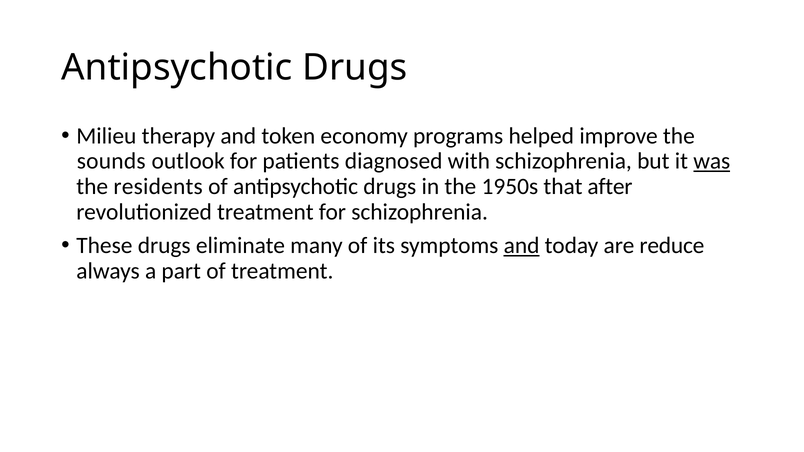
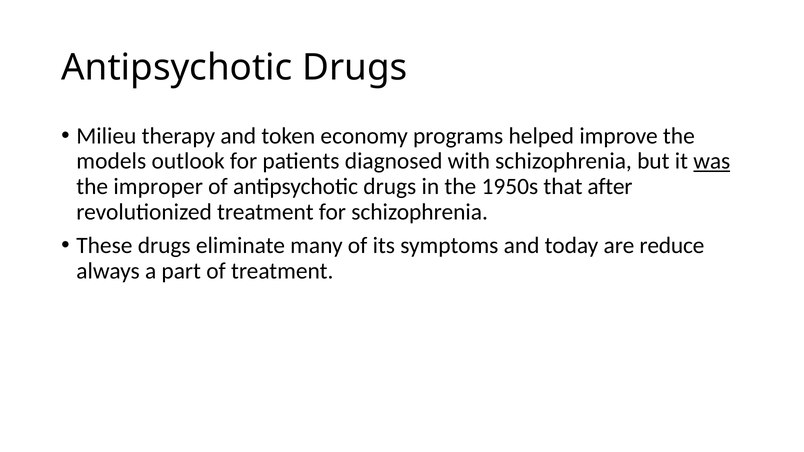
sounds: sounds -> models (111, 161)
residents: residents -> improper (158, 187)
and underline: present -> none (522, 246)
